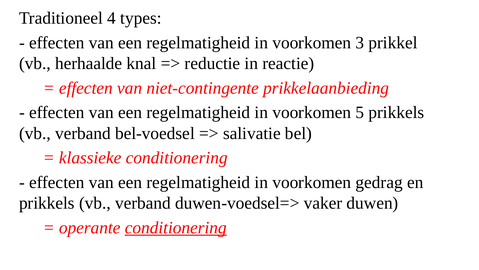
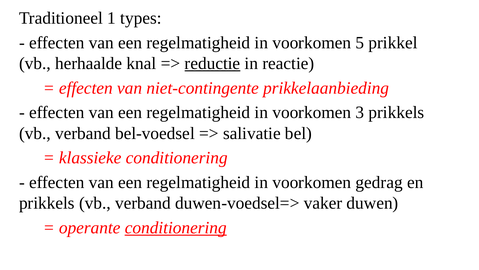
4: 4 -> 1 (112, 18)
3: 3 -> 5 (360, 43)
reductie underline: none -> present (212, 63)
5: 5 -> 3 (360, 112)
